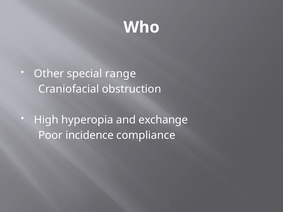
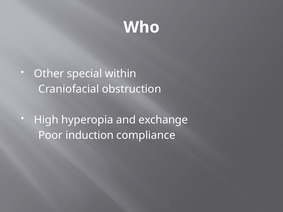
range: range -> within (121, 74)
incidence: incidence -> induction (90, 135)
